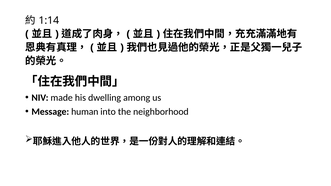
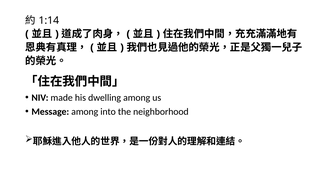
Message human: human -> among (85, 112)
